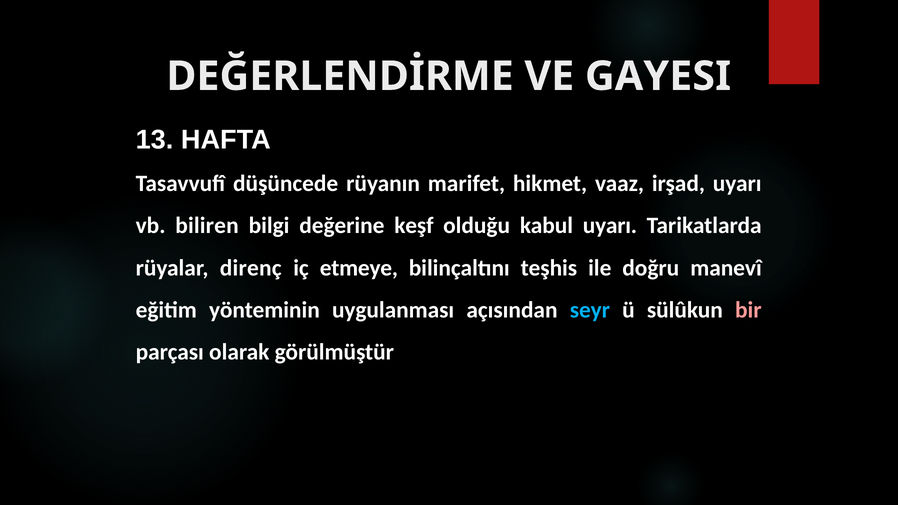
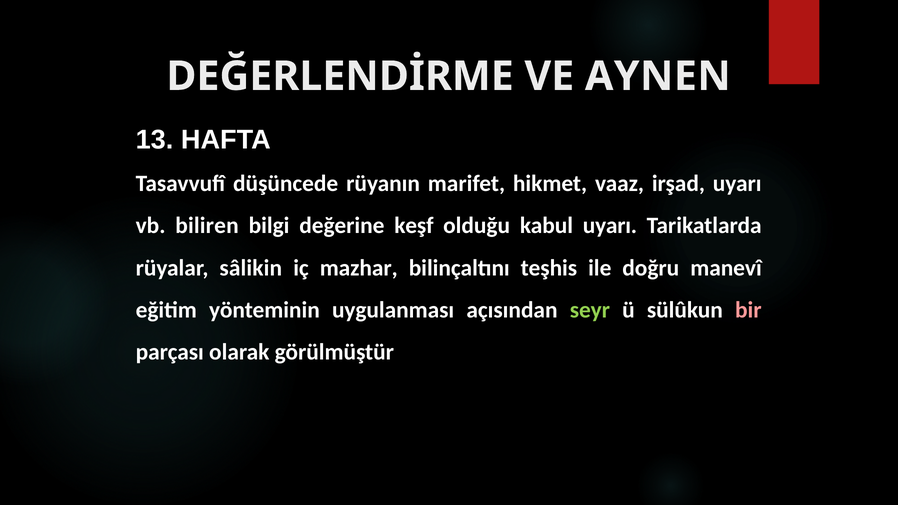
GAYESI: GAYESI -> AYNEN (658, 76)
direnç: direnç -> sâlikin (251, 268)
etmeye: etmeye -> mazhar (359, 268)
seyr colour: light blue -> light green (590, 310)
